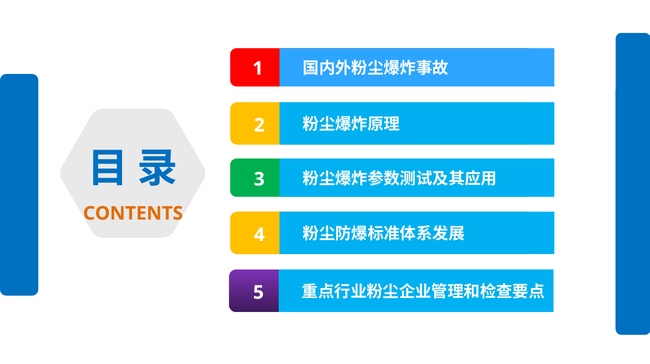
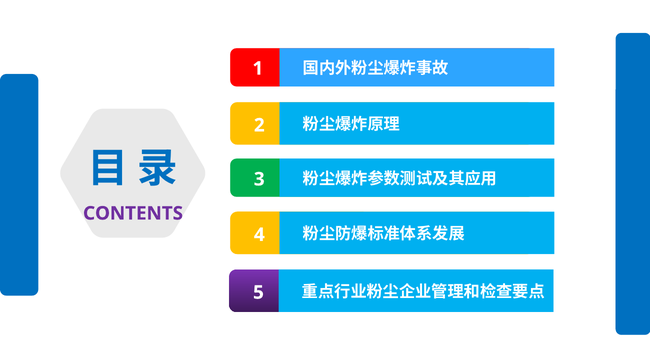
CONTENTS colour: orange -> purple (133, 213)
